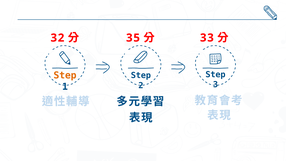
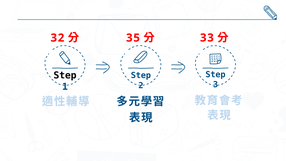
Step colour: orange -> black (65, 75)
